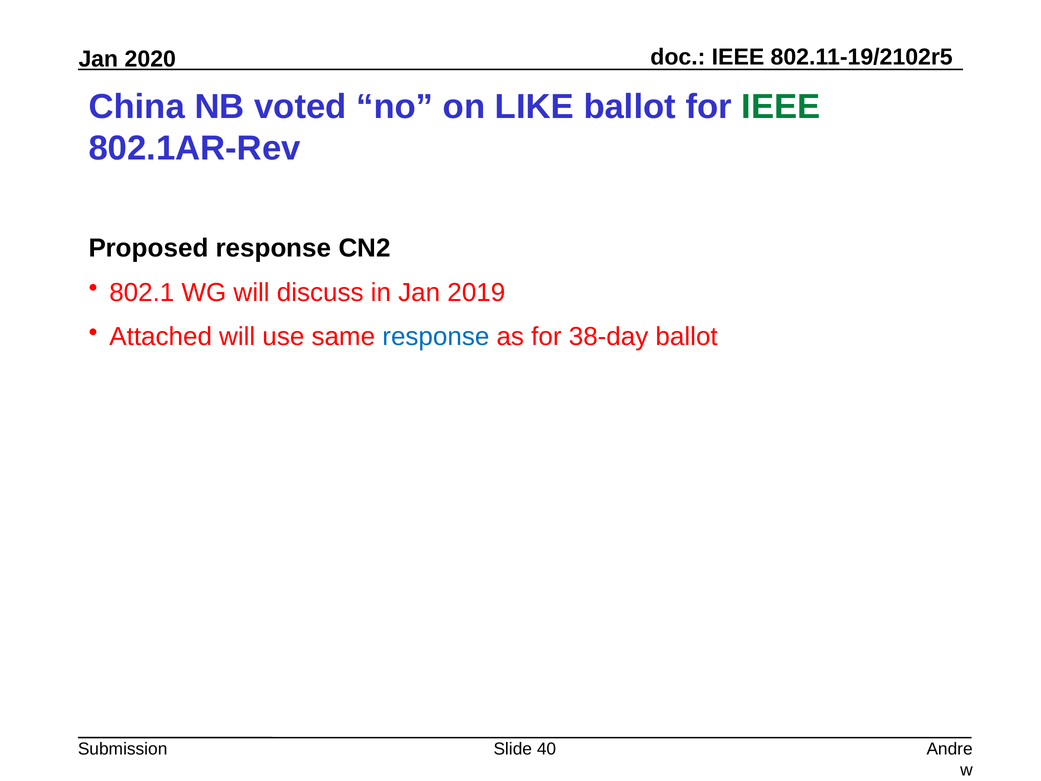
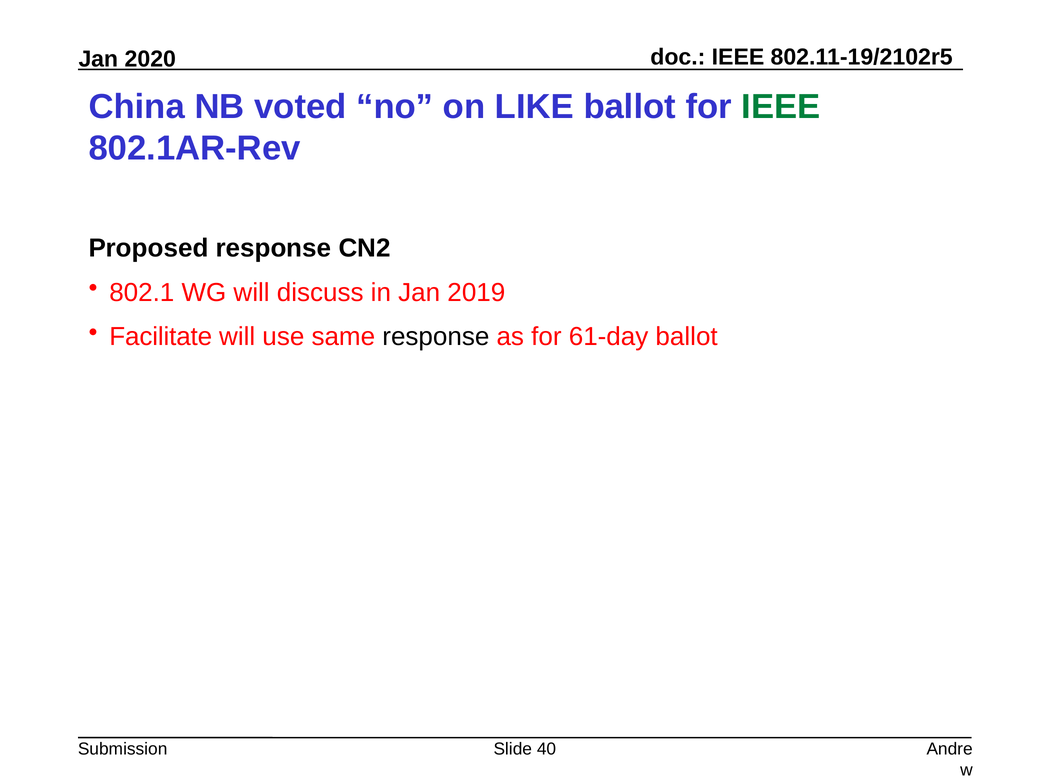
Attached: Attached -> Facilitate (161, 337)
response colour: blue -> black (436, 337)
38-day: 38-day -> 61-day (609, 337)
